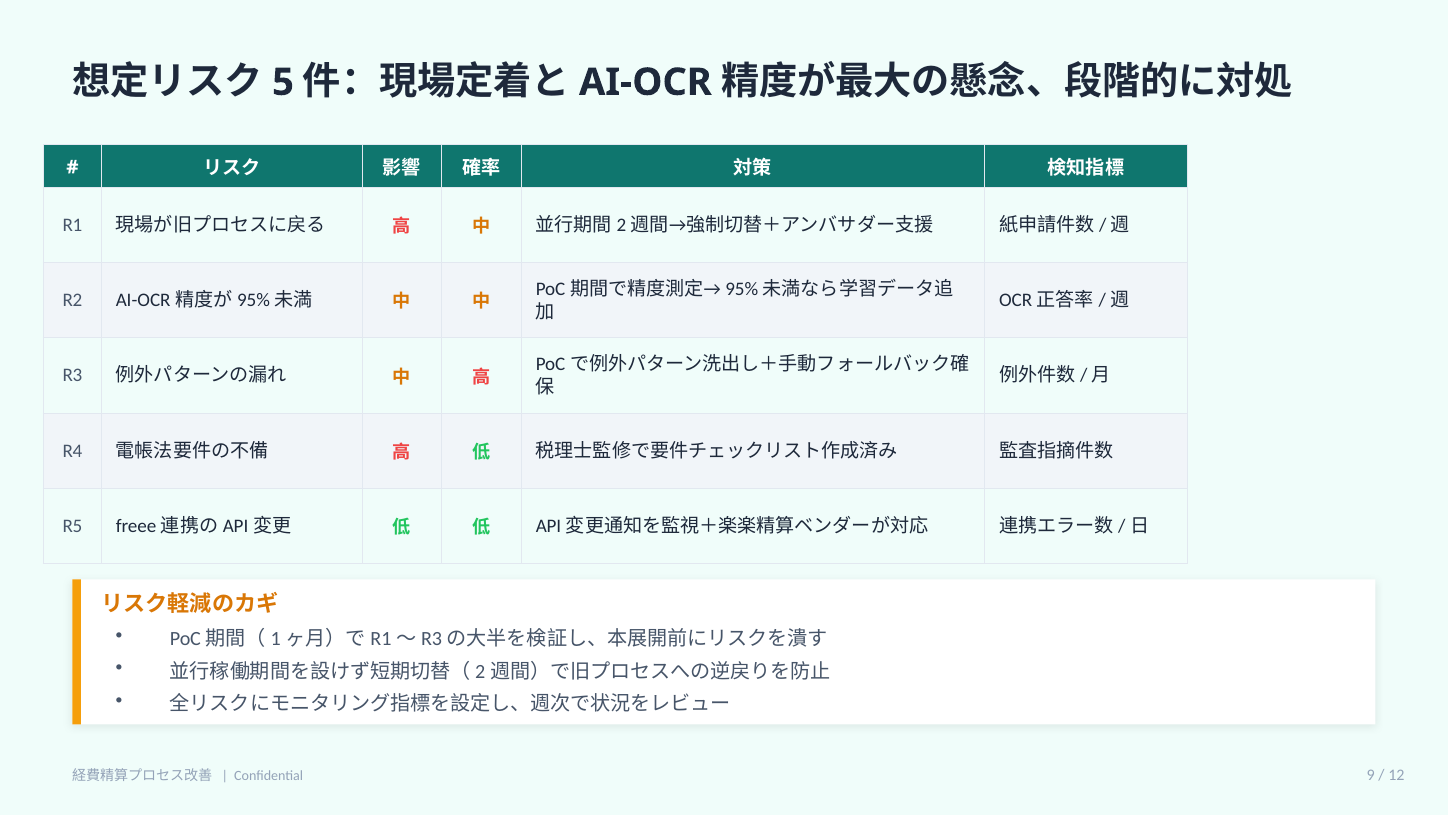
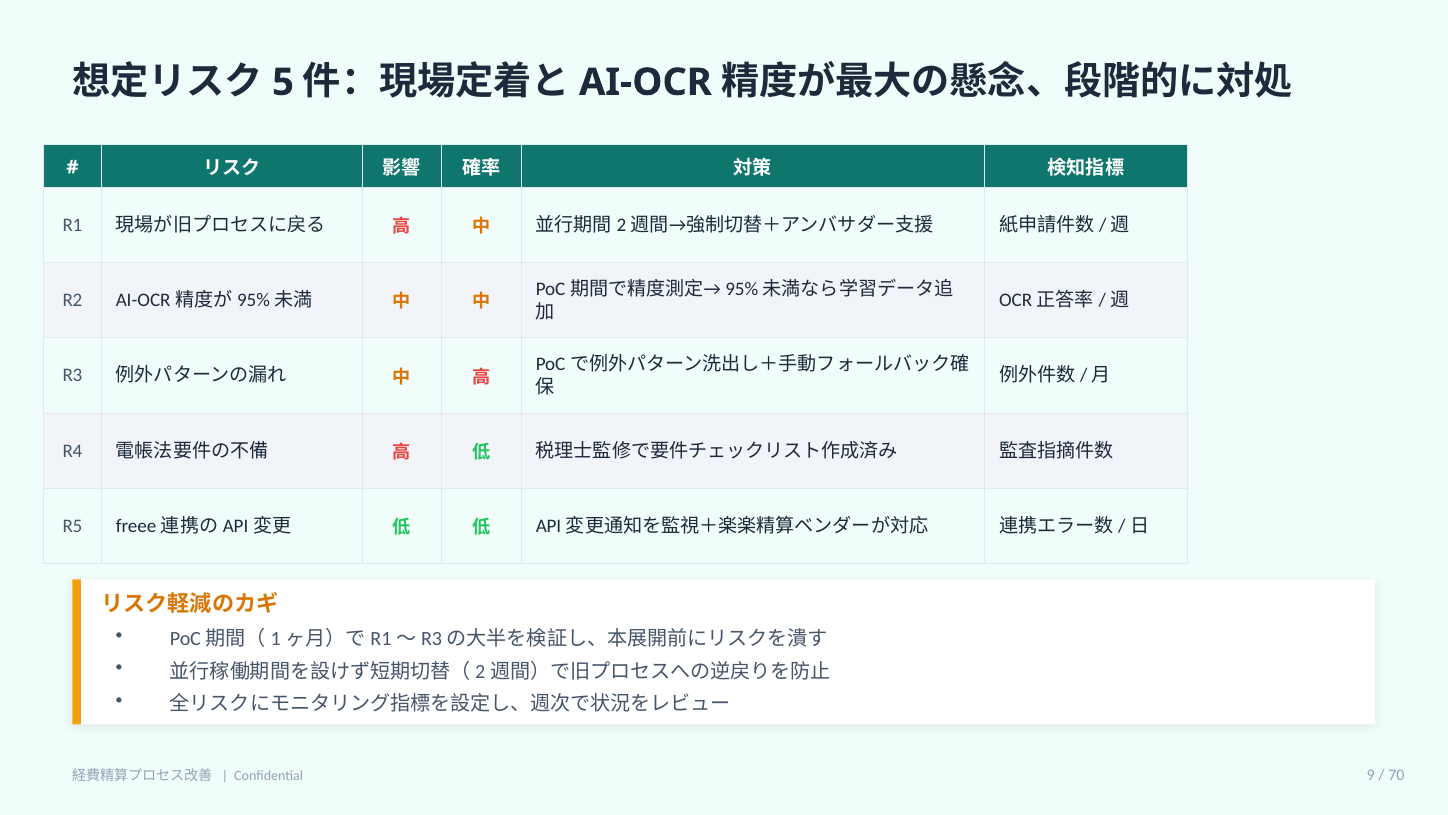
12: 12 -> 70 (1396, 775)
